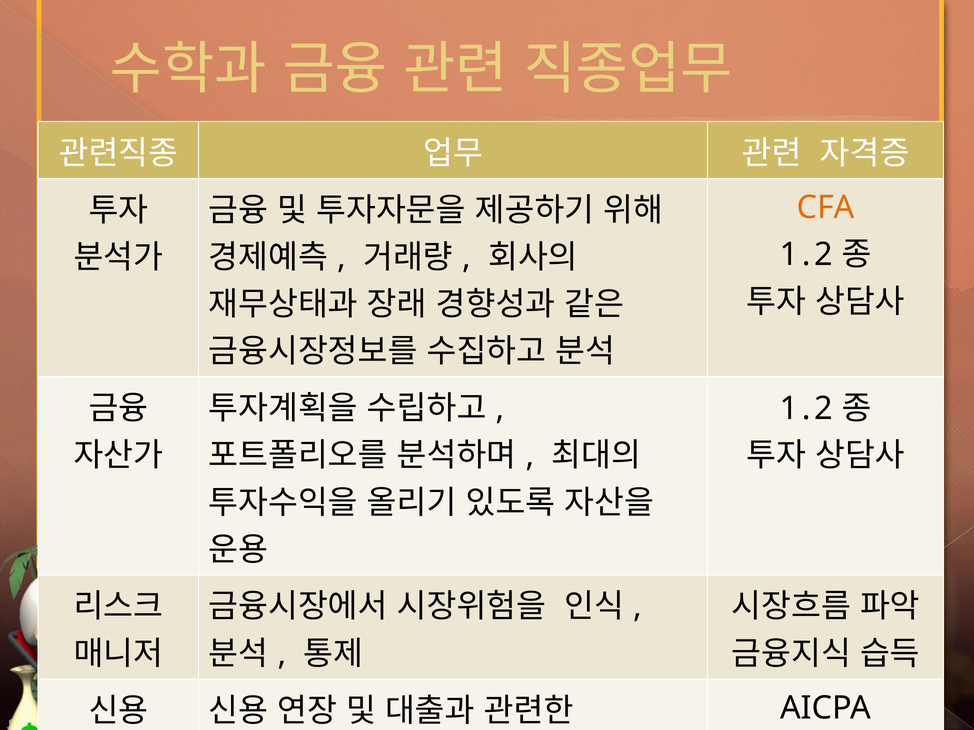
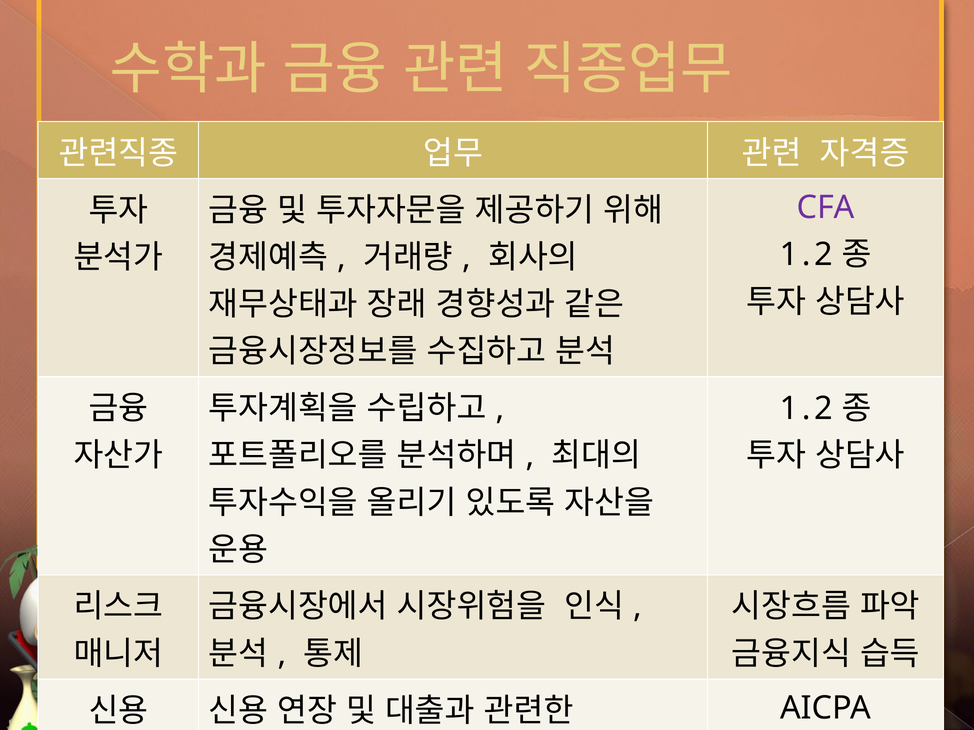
CFA colour: orange -> purple (826, 208)
